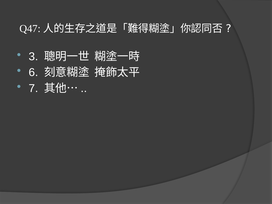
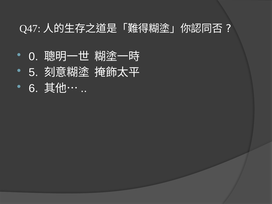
3: 3 -> 0 (34, 57)
6: 6 -> 5 (34, 72)
7: 7 -> 6 (34, 88)
